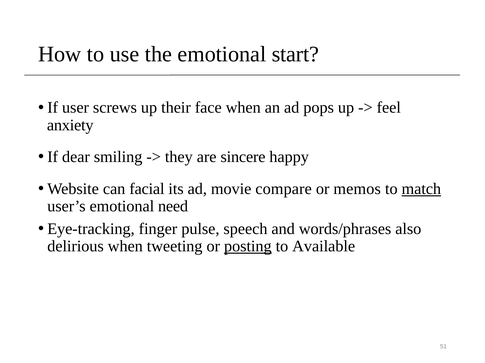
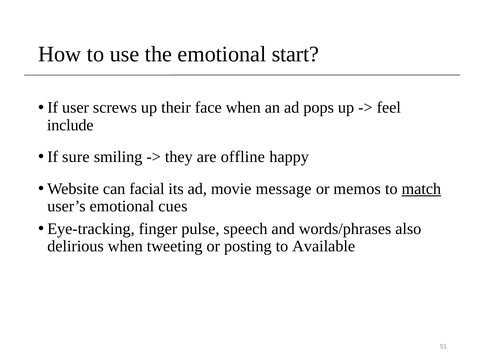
anxiety: anxiety -> include (70, 125)
dear: dear -> sure (76, 157)
sincere: sincere -> offline (243, 157)
compare: compare -> message (284, 189)
need: need -> cues (173, 207)
posting underline: present -> none (248, 247)
